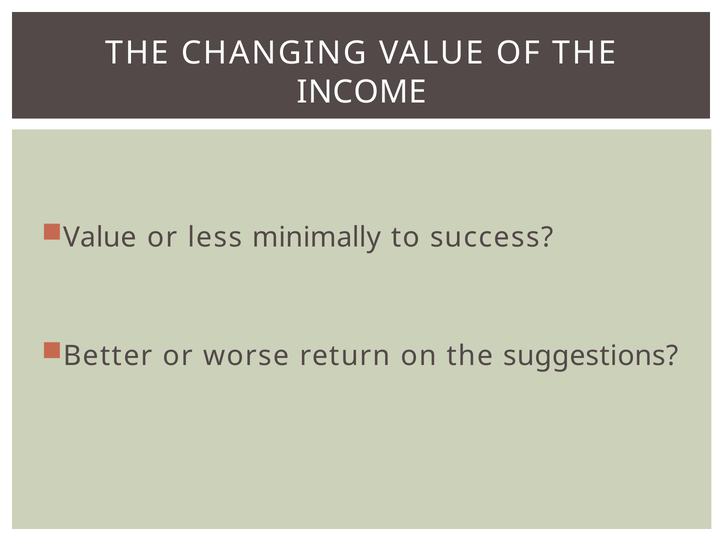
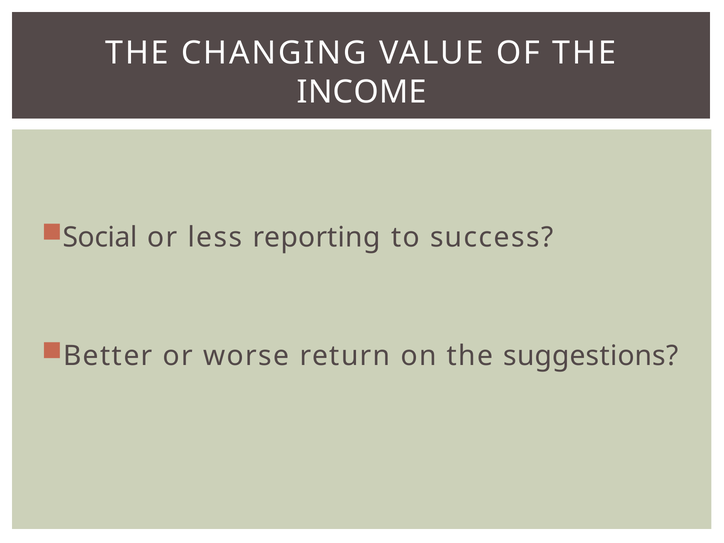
Value: Value -> Social (100, 237)
minimally: minimally -> reporting (317, 237)
